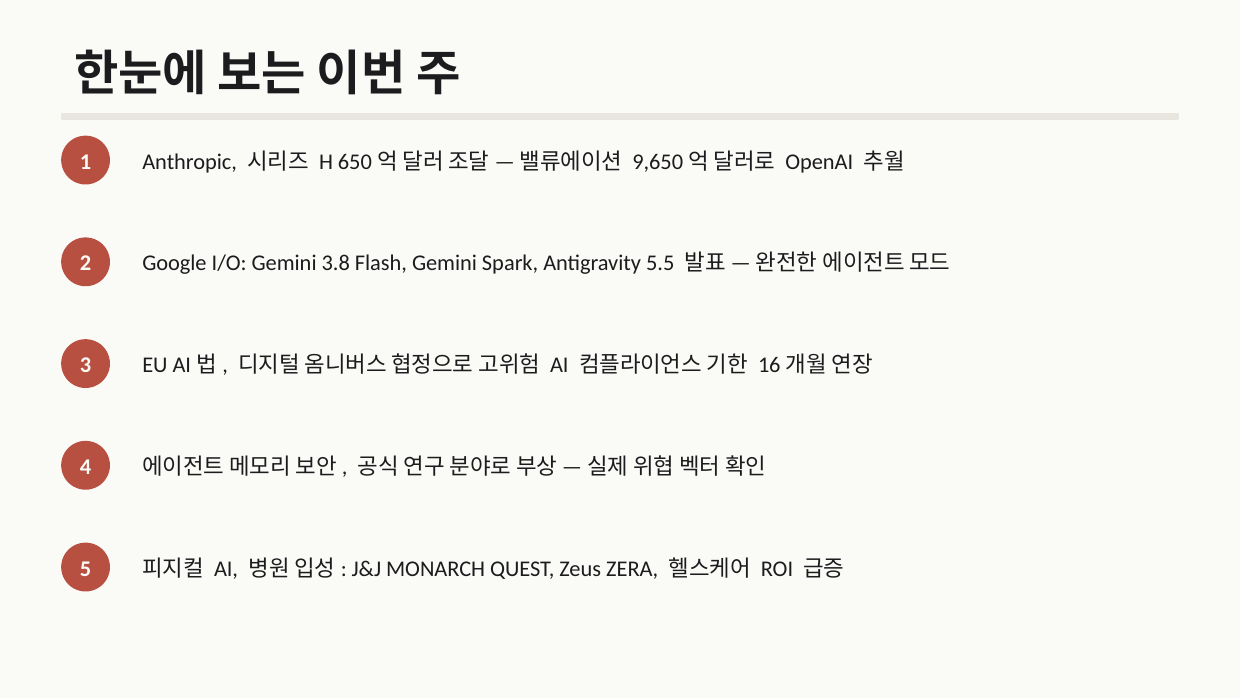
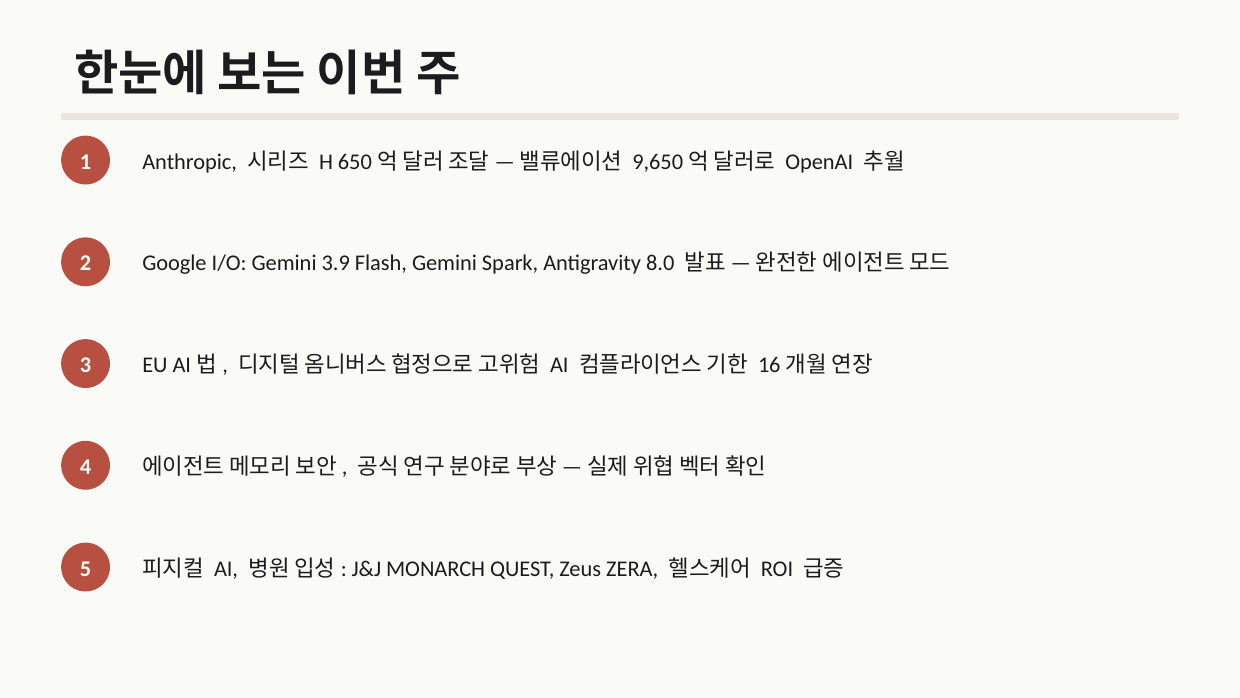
3.8: 3.8 -> 3.9 (336, 263)
5.5: 5.5 -> 8.0 (660, 263)
